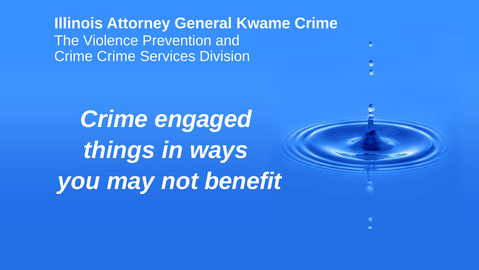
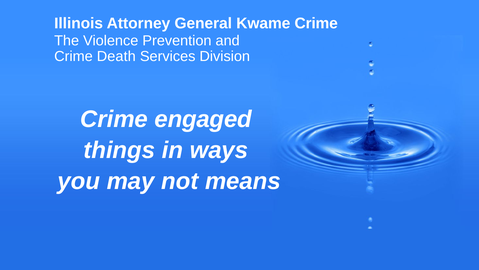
Crime Crime: Crime -> Death (116, 56)
benefit: benefit -> means (243, 181)
